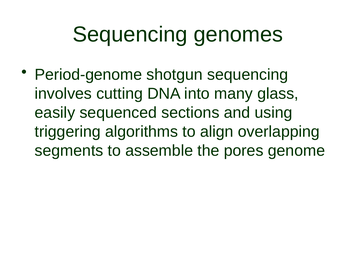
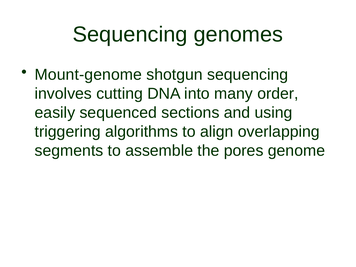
Period-genome: Period-genome -> Mount-genome (88, 75)
glass: glass -> order (278, 94)
